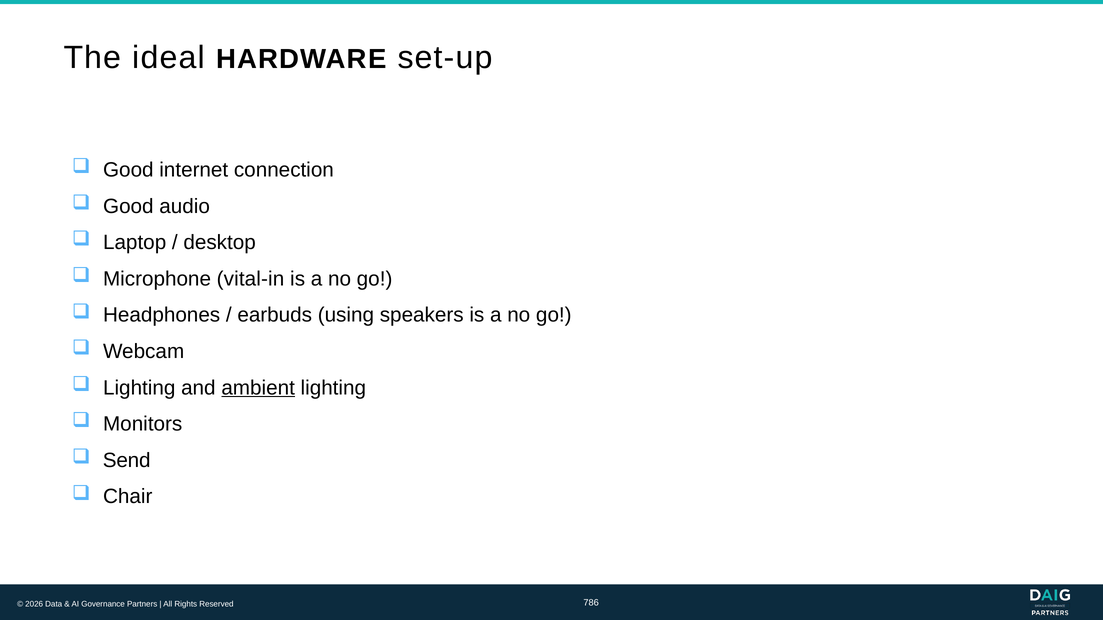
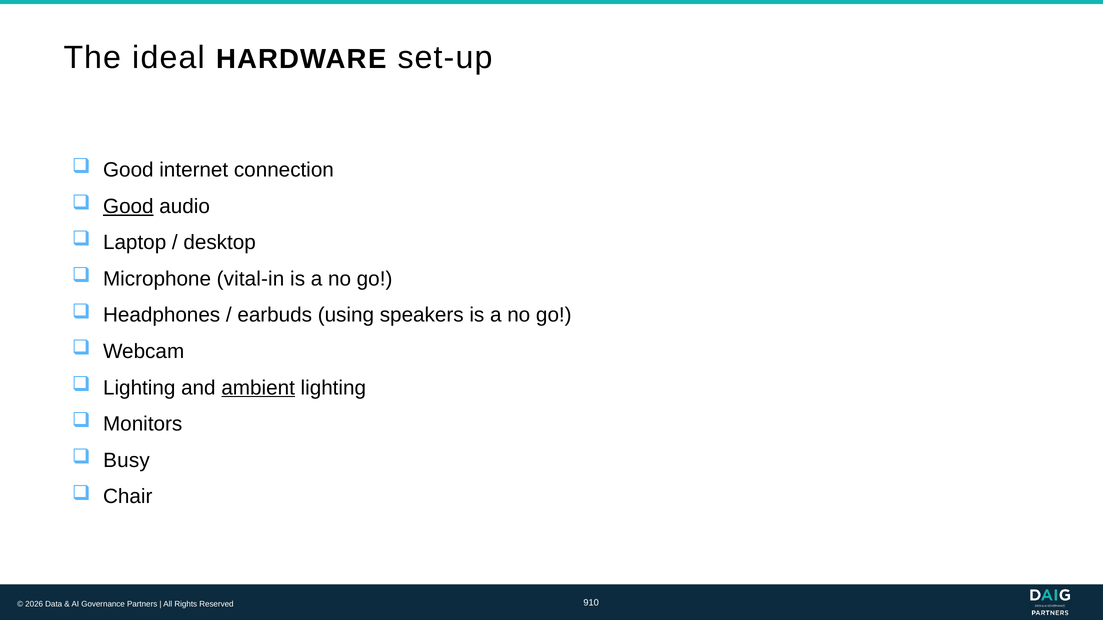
Good underline: none -> present (128, 206)
Send: Send -> Busy (126, 461)
786: 786 -> 910 (591, 603)
